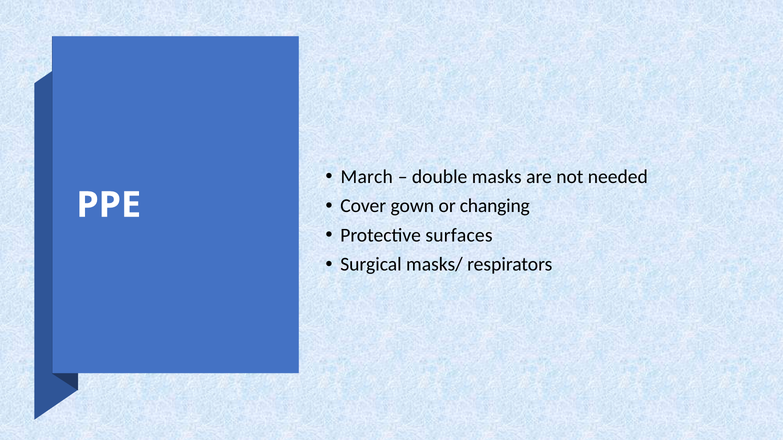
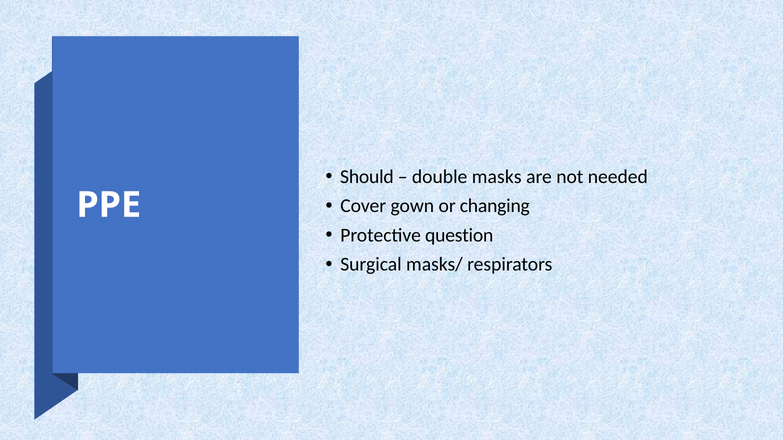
March: March -> Should (367, 177)
surfaces: surfaces -> question (459, 235)
